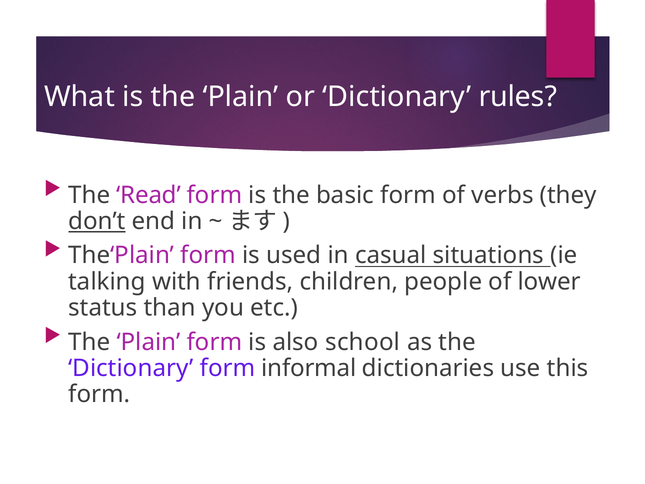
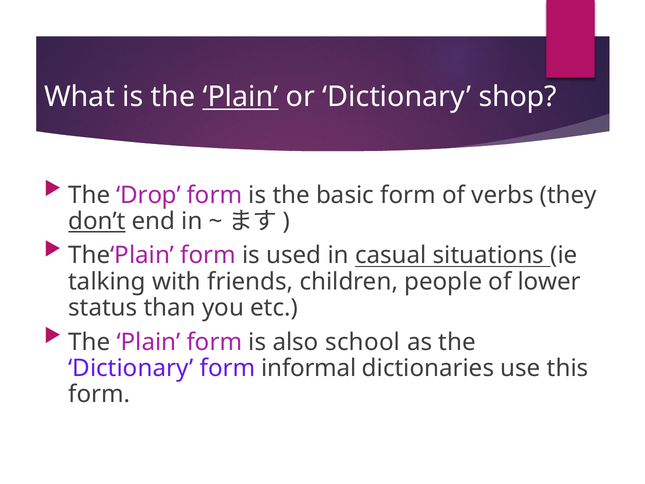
Plain underline: none -> present (241, 97)
rules: rules -> shop (518, 97)
Read: Read -> Drop (149, 195)
